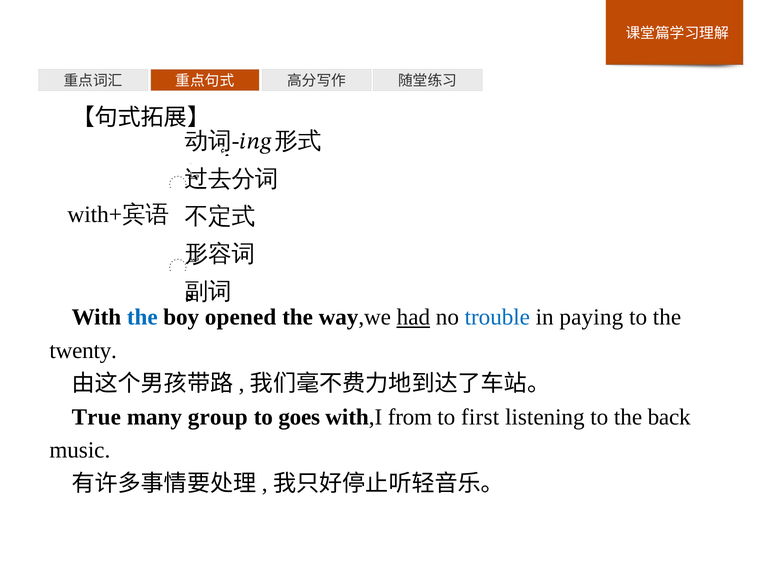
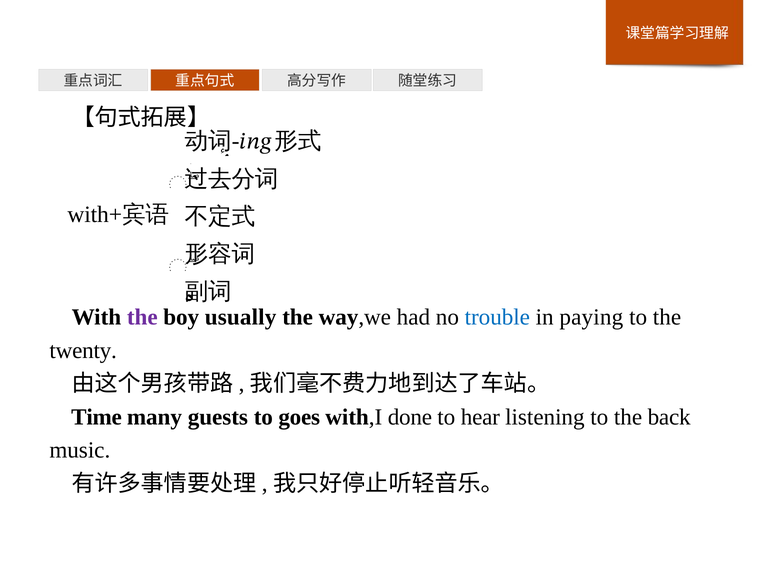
the colour: blue -> purple (142, 318)
opened: opened -> usually (241, 318)
had underline: present -> none (413, 318)
True: True -> Time (97, 417)
group: group -> guests (218, 417)
from: from -> done (410, 417)
first: first -> hear (480, 417)
